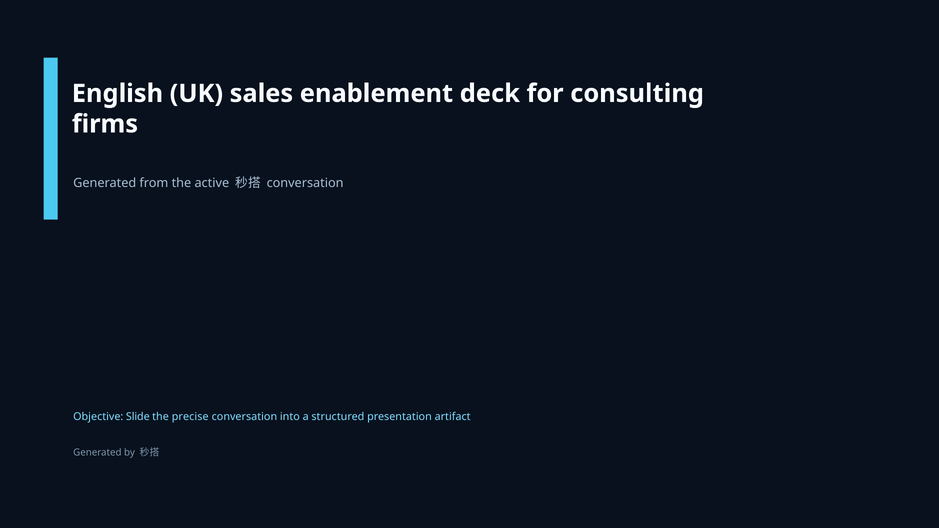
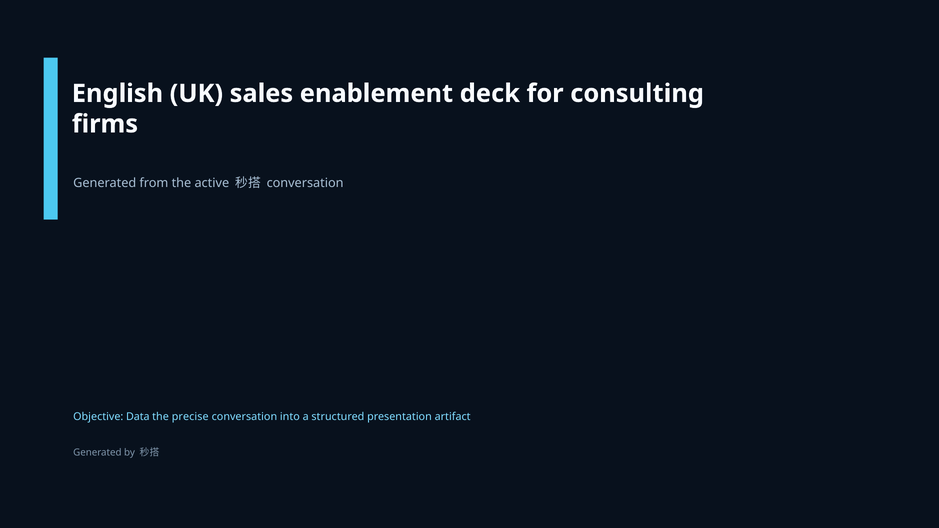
Slide: Slide -> Data (138, 417)
